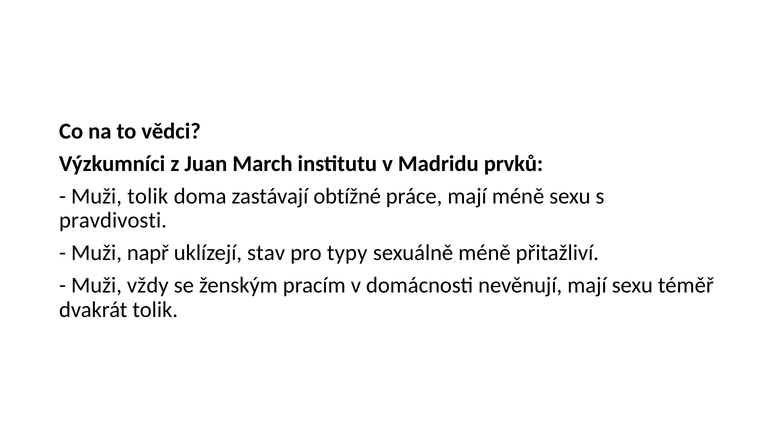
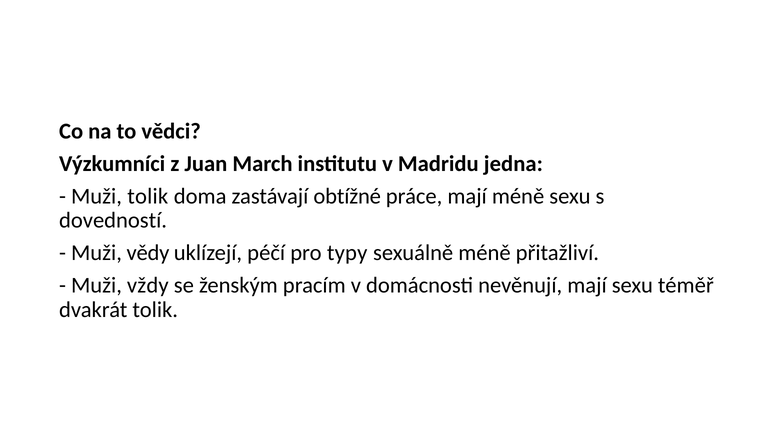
prvků: prvků -> jedna (513, 164)
pravdivosti: pravdivosti -> dovedností (113, 220)
např: např -> vědy (148, 253)
stav: stav -> péčí (266, 253)
